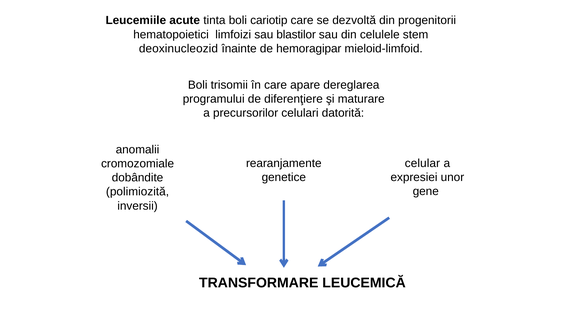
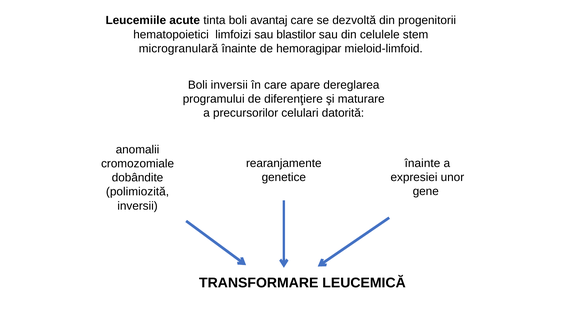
cariotip: cariotip -> avantaj (269, 20)
deoxinucleozid: deoxinucleozid -> microgranulară (178, 49)
Boli trisomii: trisomii -> inversii (229, 85)
celular: celular -> înainte (422, 163)
